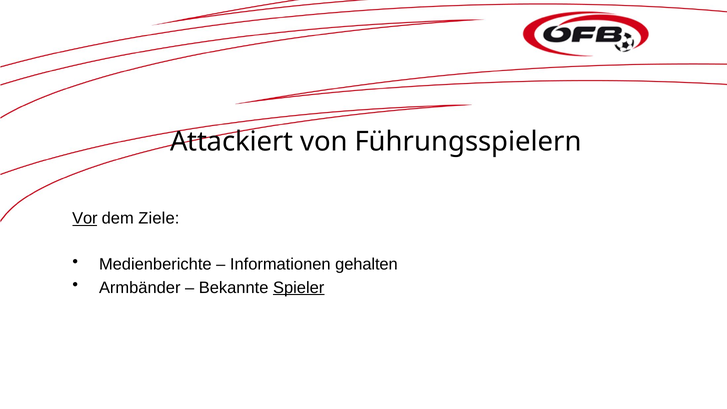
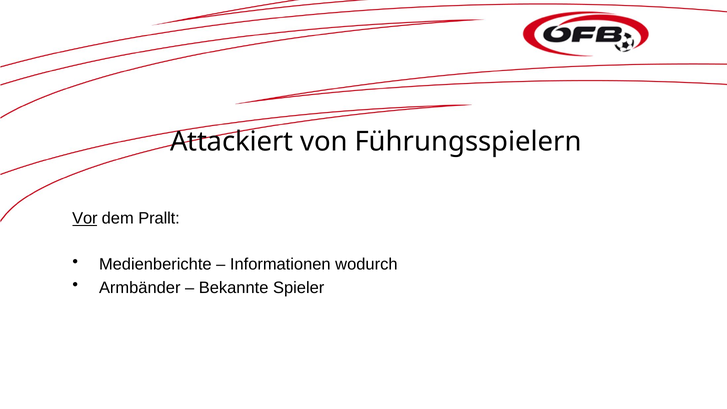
Ziele: Ziele -> Prallt (159, 218)
gehalten: gehalten -> wodurch (366, 264)
Spieler underline: present -> none (299, 288)
